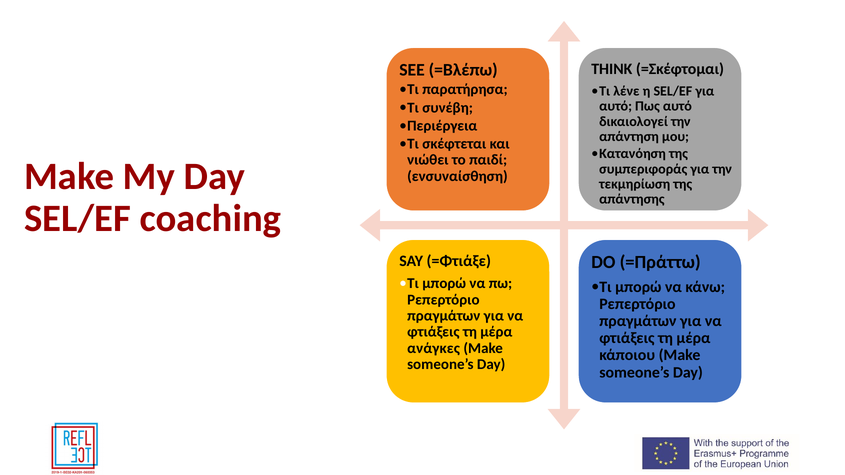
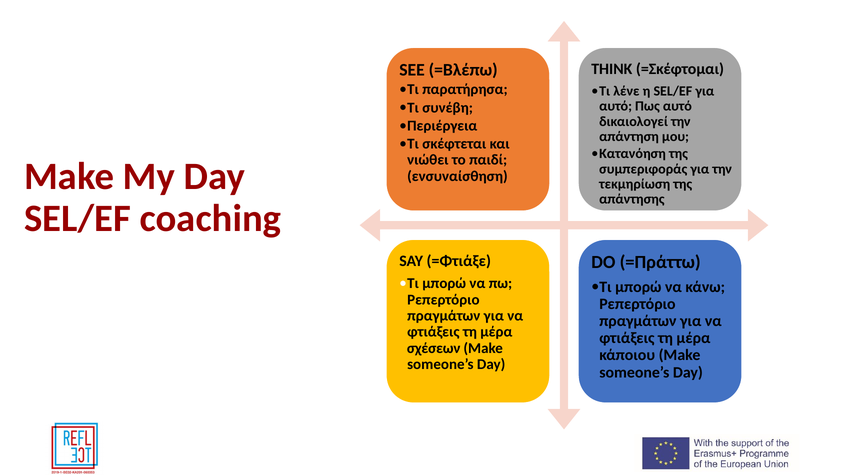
ανάγκες: ανάγκες -> σχέσεων (434, 348)
